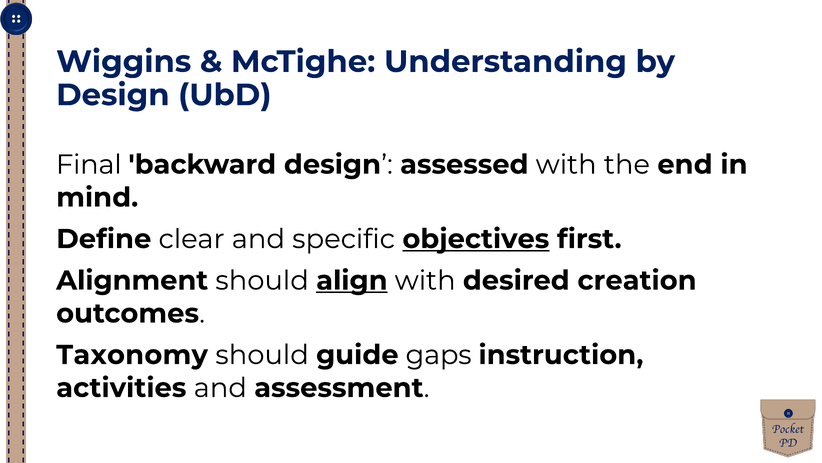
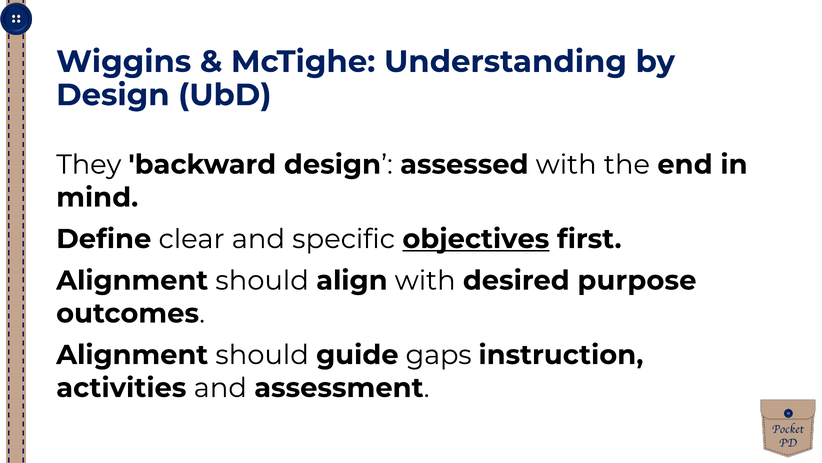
Final: Final -> They (89, 164)
align underline: present -> none (352, 280)
creation: creation -> purpose (637, 280)
Taxonomy: Taxonomy -> Alignment (132, 355)
